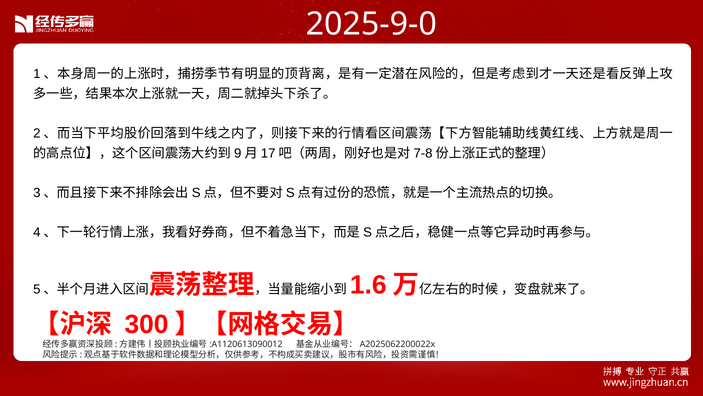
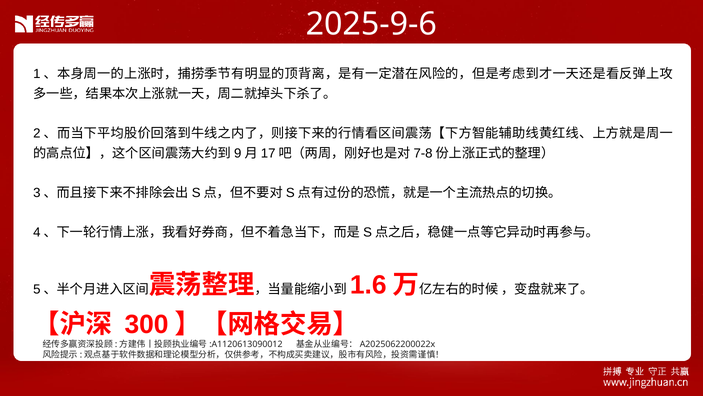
2025-9-0: 2025-9-0 -> 2025-9-6 (371, 24)
